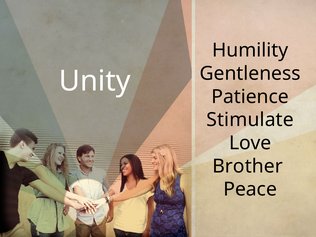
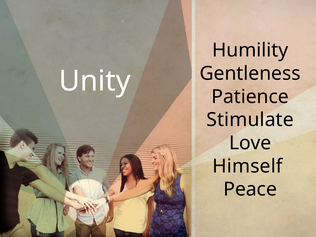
Brother: Brother -> Himself (247, 166)
